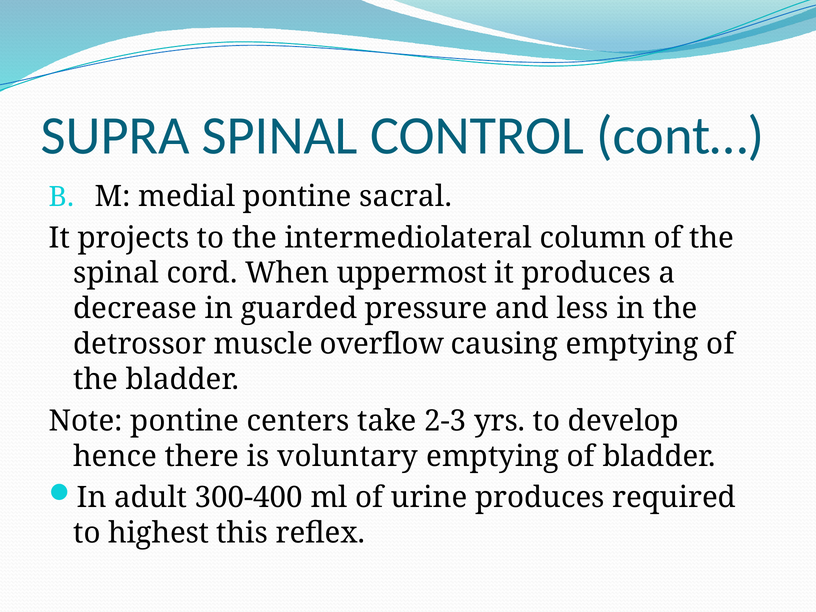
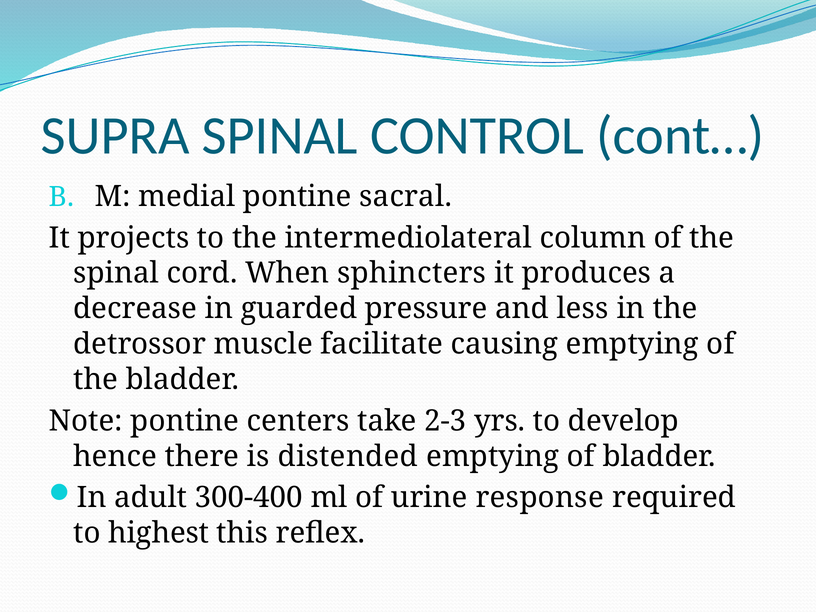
uppermost: uppermost -> sphincters (412, 273)
overflow: overflow -> facilitate (382, 344)
voluntary: voluntary -> distended (348, 456)
urine produces: produces -> response (540, 498)
